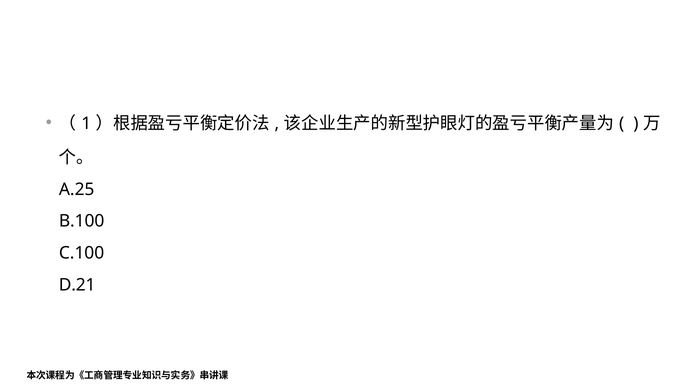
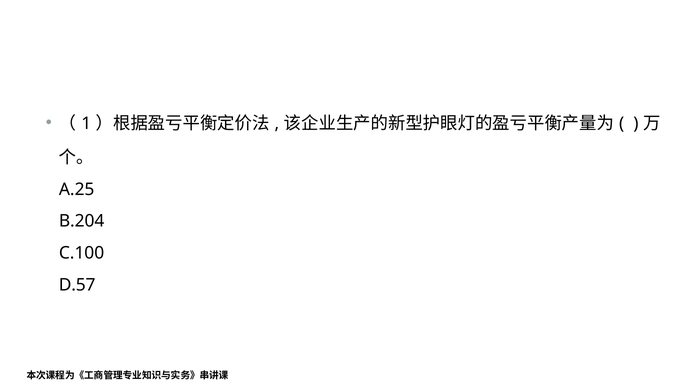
B.100: B.100 -> B.204 (82, 221)
D.21: D.21 -> D.57 (77, 285)
